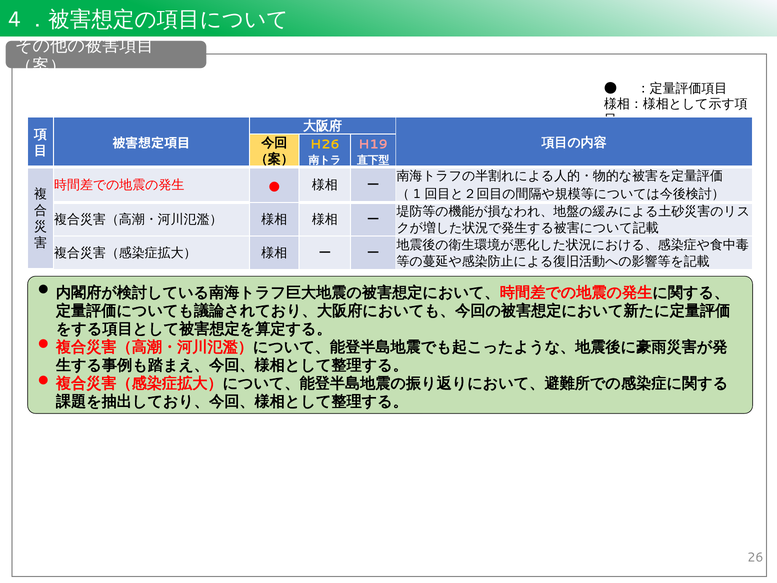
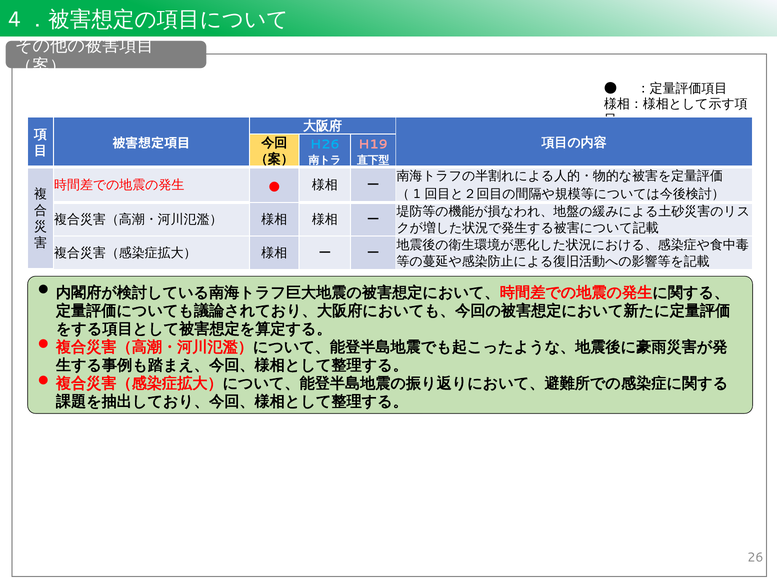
H26 colour: yellow -> light blue (325, 145)
